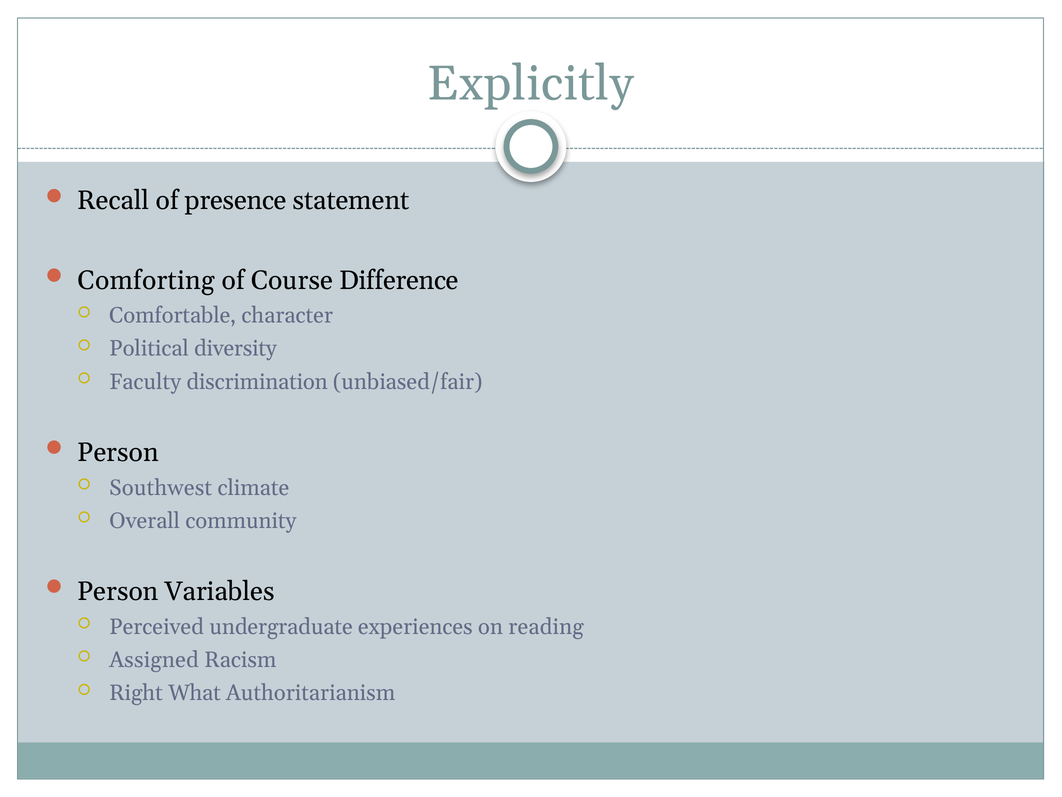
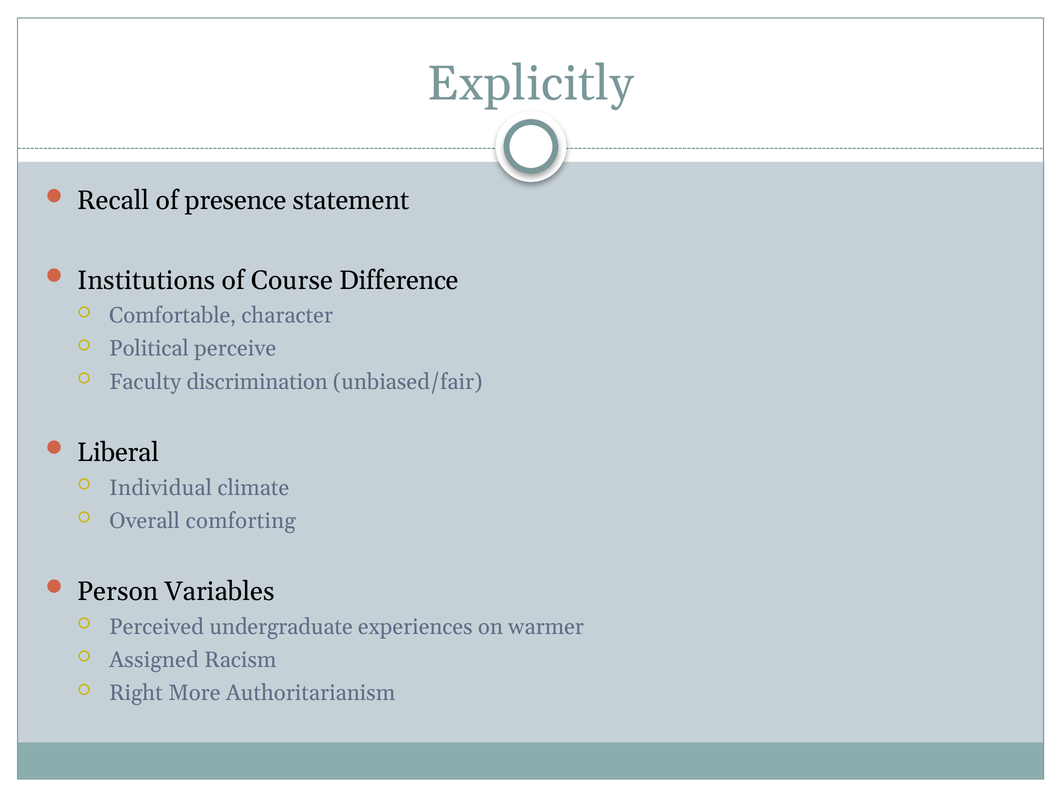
Comforting: Comforting -> Institutions (146, 280)
diversity: diversity -> perceive (235, 348)
Person: Person -> Liberal (118, 452)
Southwest: Southwest -> Individual (161, 487)
community: community -> comforting (241, 520)
reading: reading -> warmer (546, 626)
What: What -> More (194, 692)
